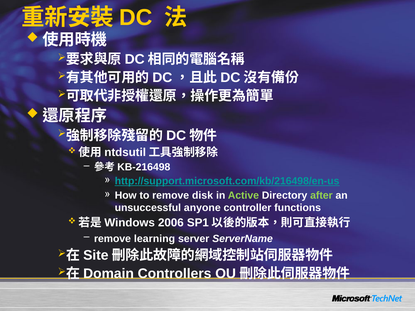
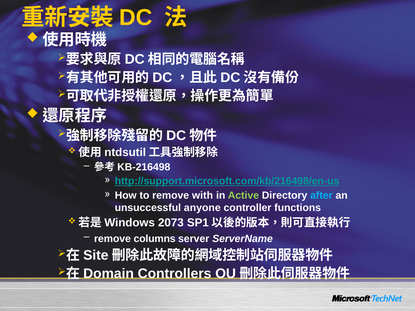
disk: disk -> with (203, 195)
after colour: light green -> light blue (321, 195)
2006: 2006 -> 2073 (171, 223)
learning: learning -> columns (155, 239)
